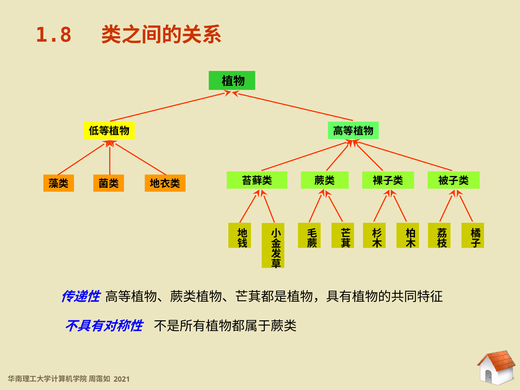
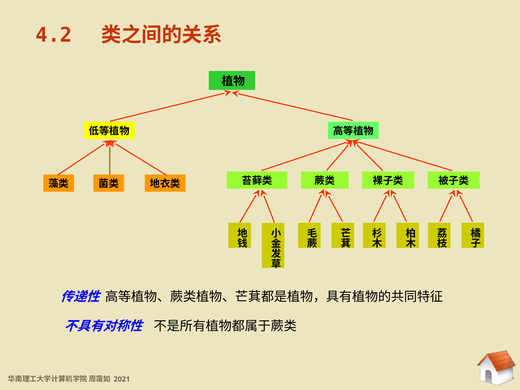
1.8: 1.8 -> 4.2 (54, 35)
